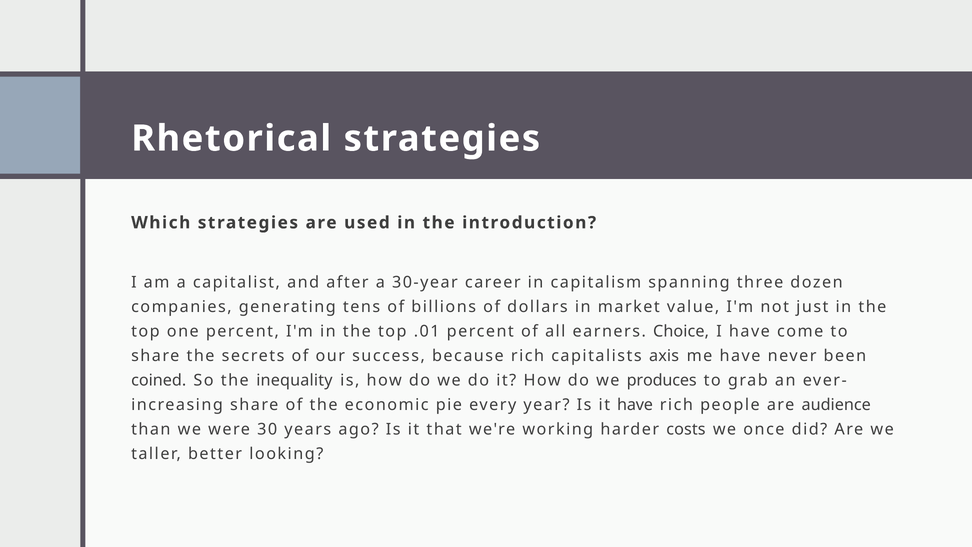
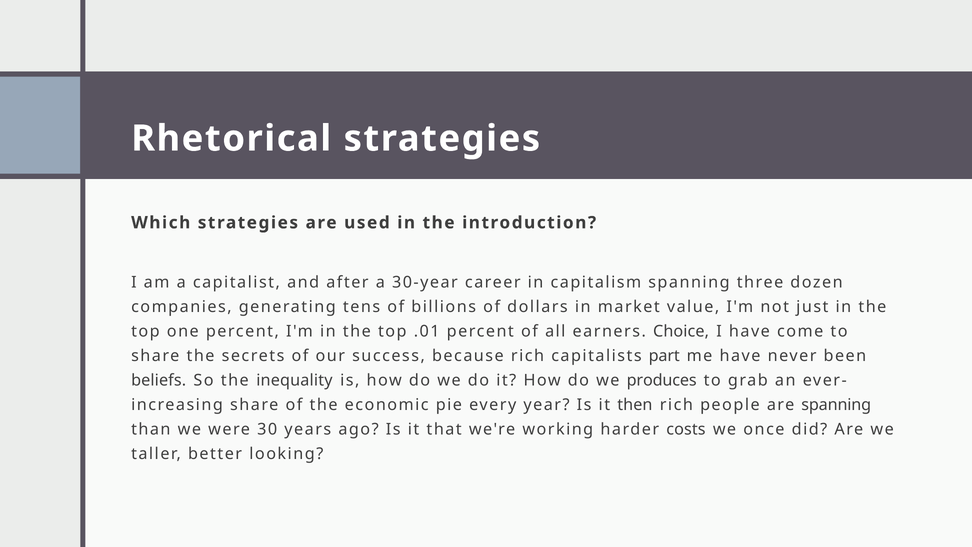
axis: axis -> part (664, 356)
coined: coined -> beliefs (159, 380)
it have: have -> then (635, 405)
are audience: audience -> spanning (836, 405)
